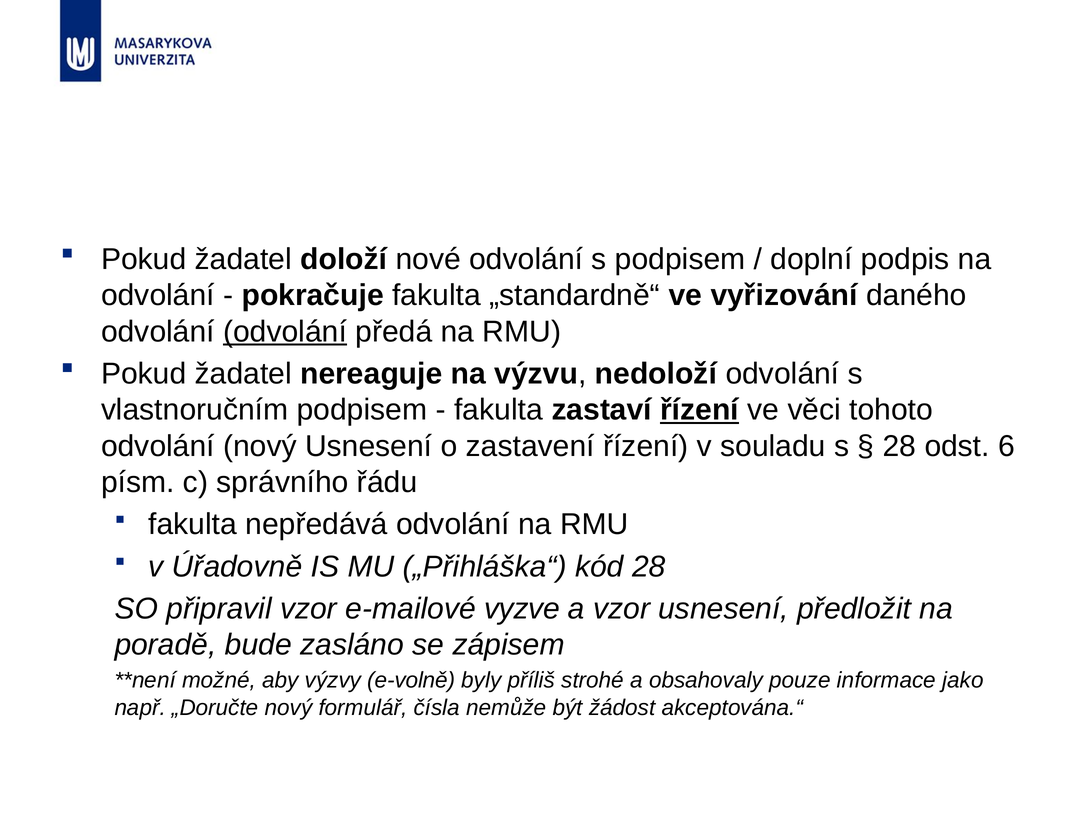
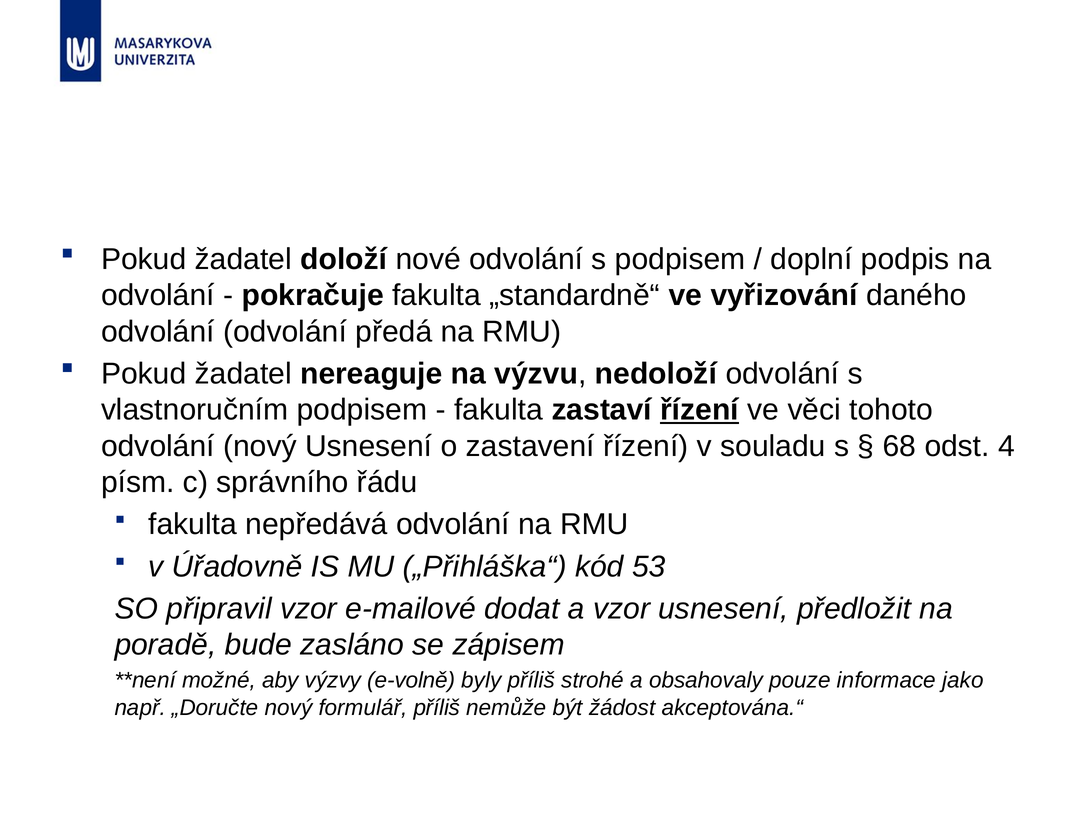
odvolání underline: present -> none (285, 331)
28: 28 -> 68 (899, 446)
6: 6 -> 4 (1006, 446)
kód 28: 28 -> 53 (649, 566)
vyzve: vyzve -> dodat (522, 608)
formulář čísla: čísla -> příliš (437, 707)
